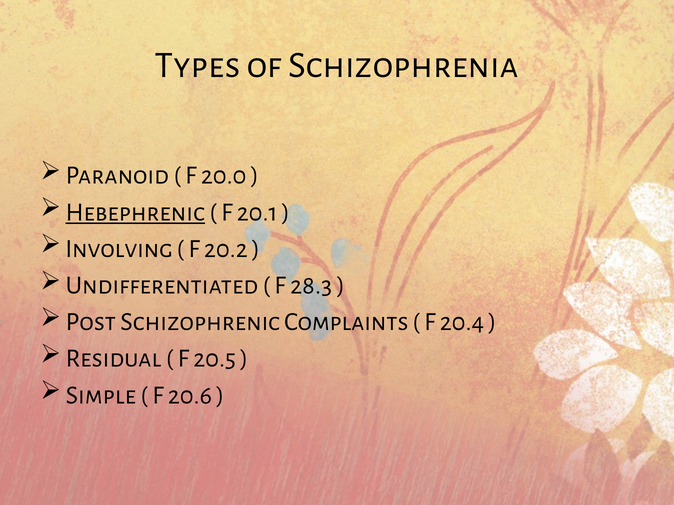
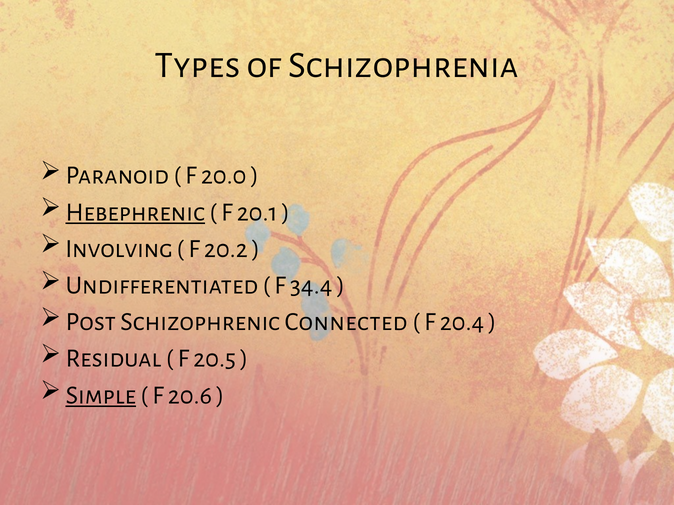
28.3: 28.3 -> 34.4 (311, 285)
Complaints: Complaints -> Connected (346, 322)
Simple underline: none -> present (101, 395)
